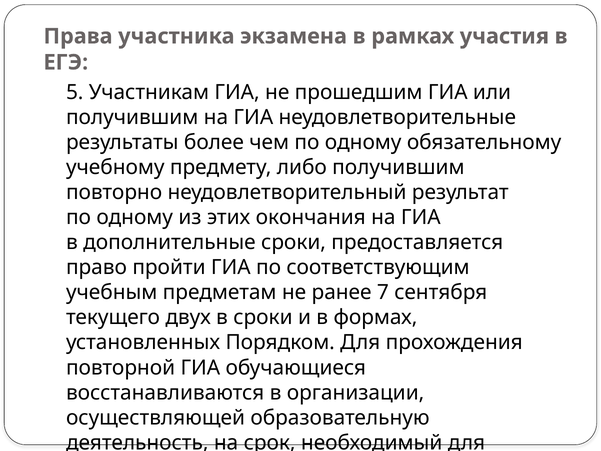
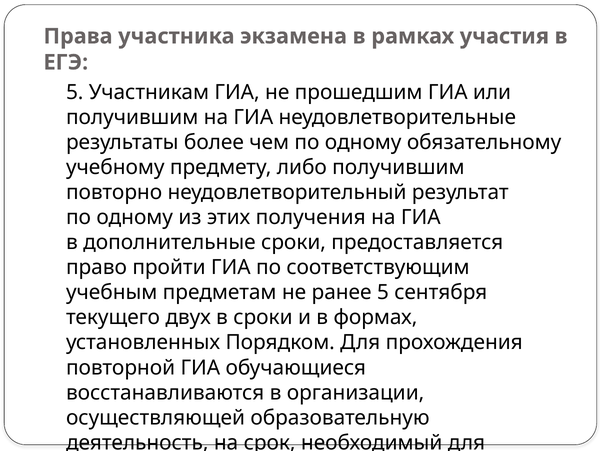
окончания: окончания -> получения (311, 217)
ранее 7: 7 -> 5 (383, 292)
